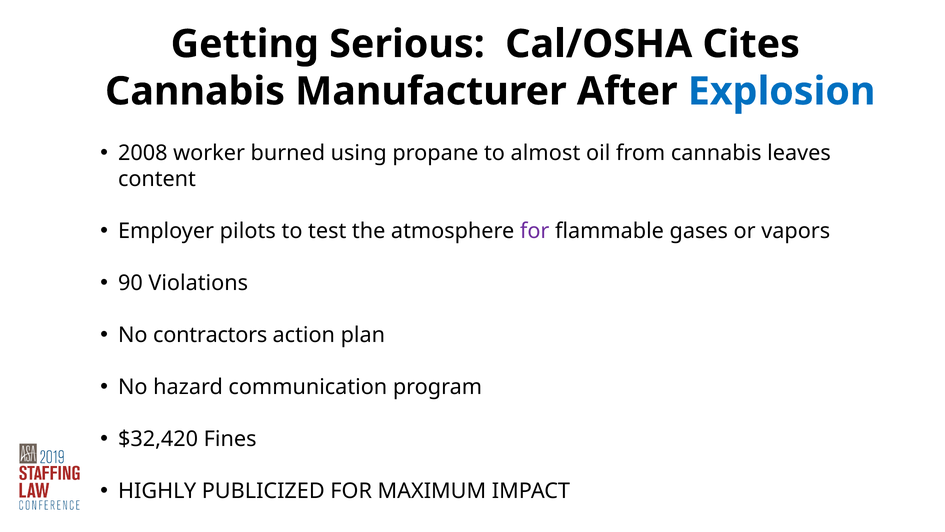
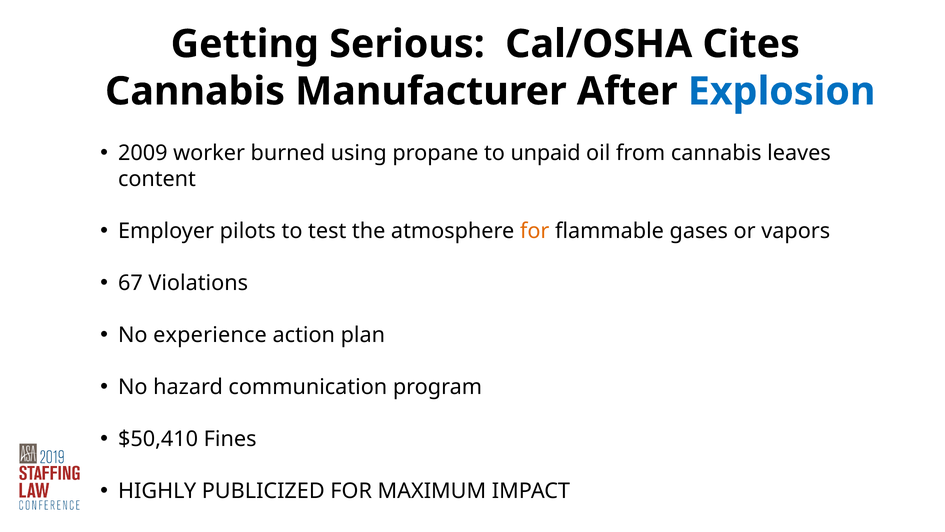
2008: 2008 -> 2009 (143, 153)
almost: almost -> unpaid (546, 153)
for colour: purple -> orange (535, 231)
90: 90 -> 67 (130, 283)
contractors: contractors -> experience (210, 335)
$32,420: $32,420 -> $50,410 (158, 439)
